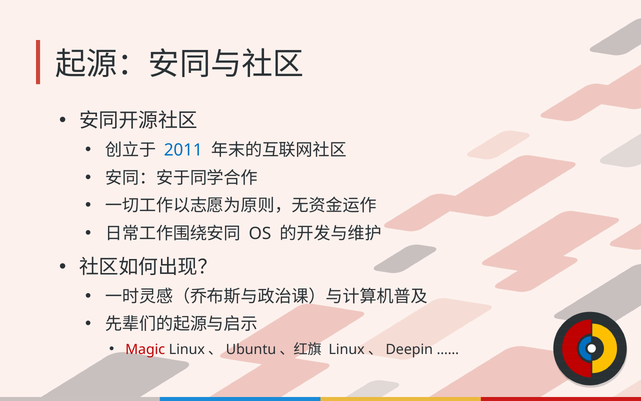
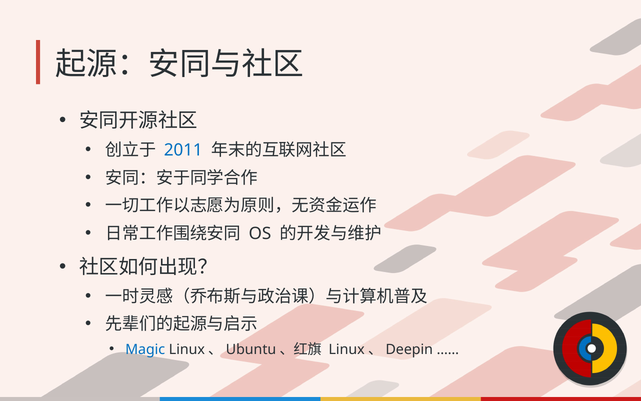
Magic colour: red -> blue (145, 349)
